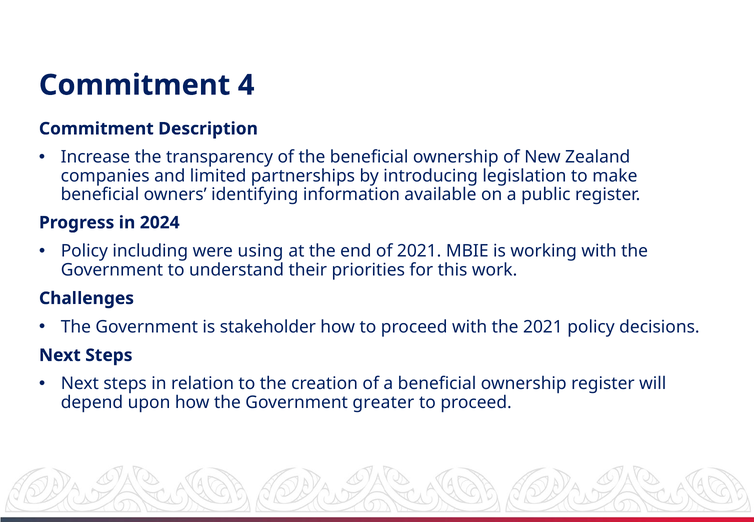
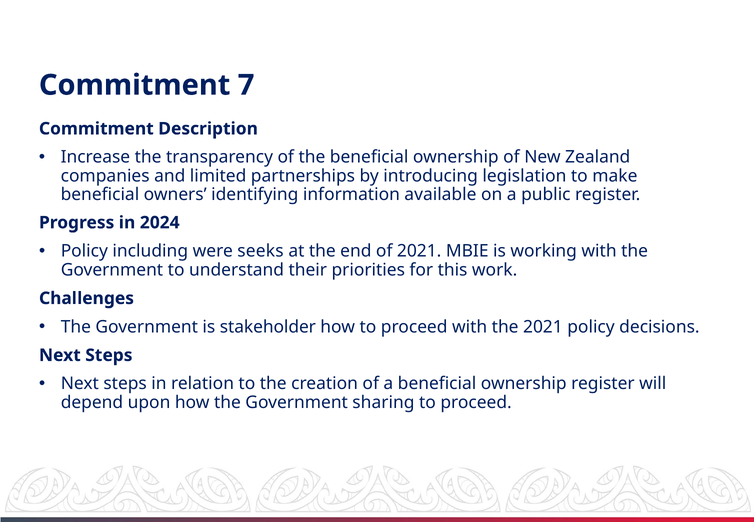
4: 4 -> 7 (246, 85)
using: using -> seeks (260, 251)
greater: greater -> sharing (383, 403)
